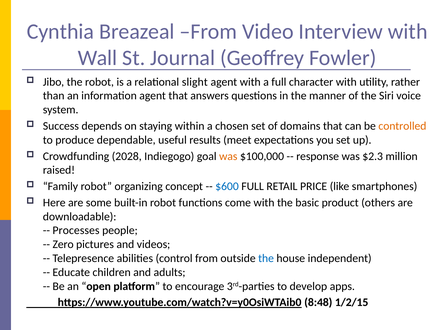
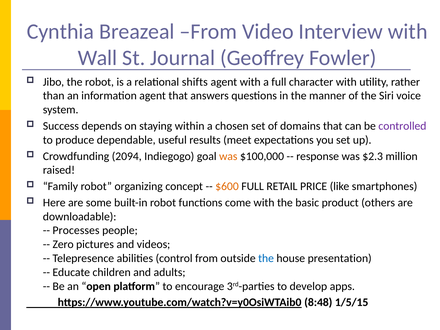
slight: slight -> shifts (195, 82)
controlled colour: orange -> purple (402, 126)
2028: 2028 -> 2094 (127, 156)
$600 colour: blue -> orange (227, 186)
independent: independent -> presentation (340, 258)
1/2/15: 1/2/15 -> 1/5/15 (352, 302)
